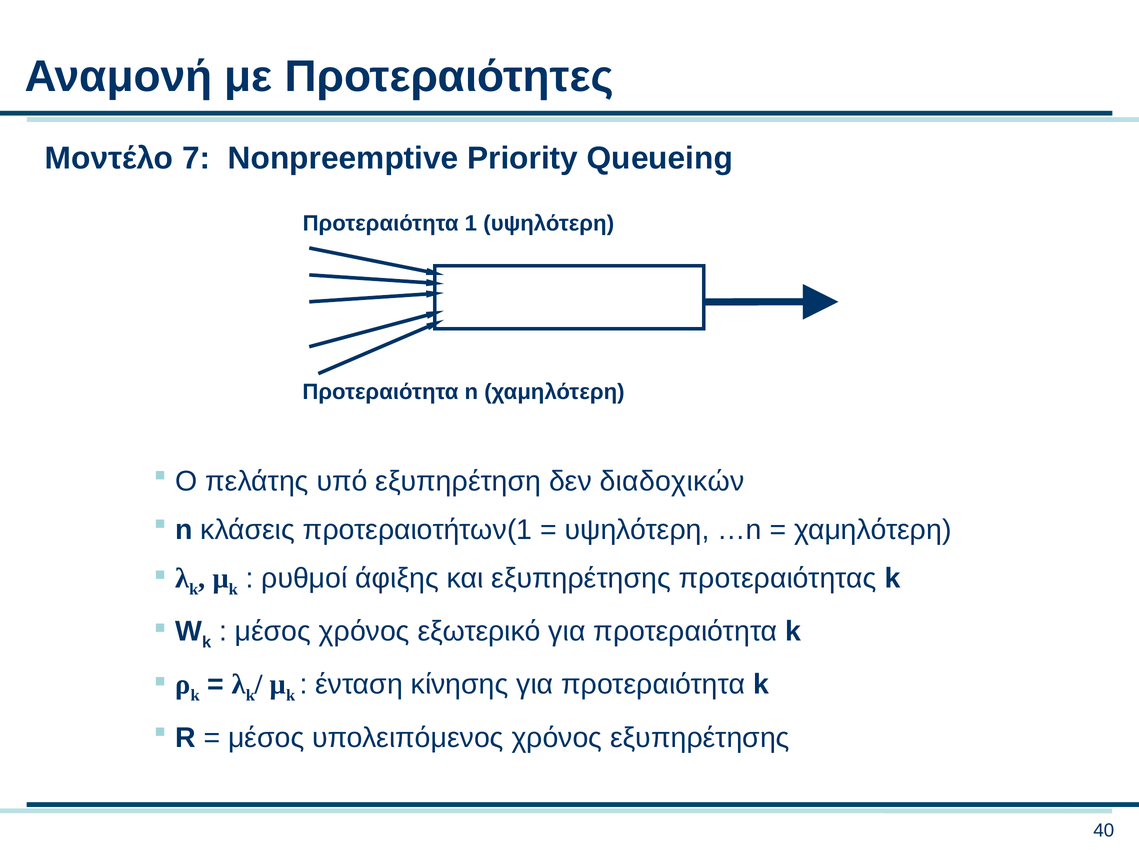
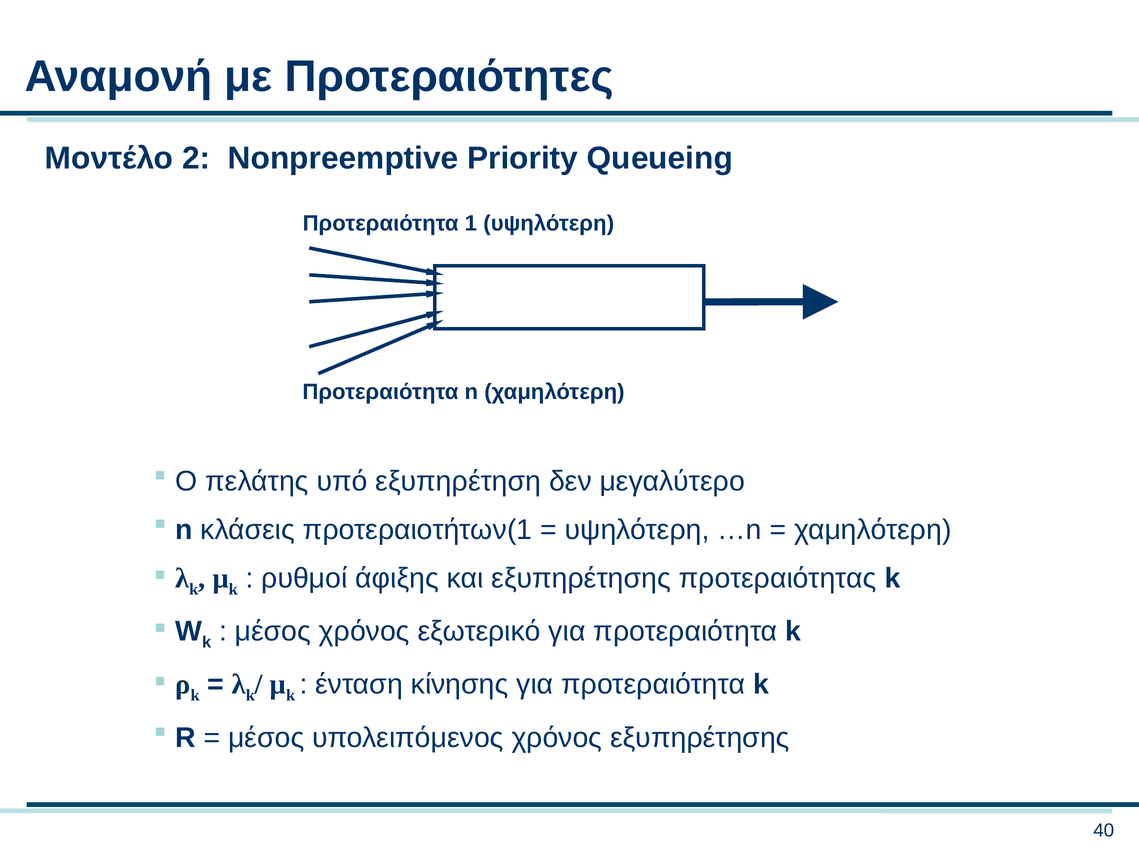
7: 7 -> 2 (196, 158)
διαδοχικών: διαδοχικών -> μεγαλύτερο (672, 481)
